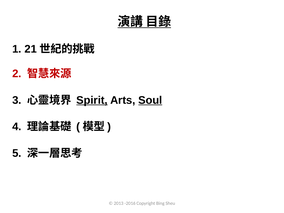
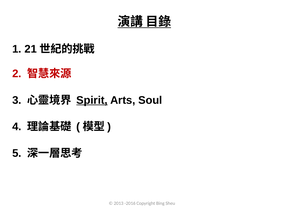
Soul underline: present -> none (150, 100)
